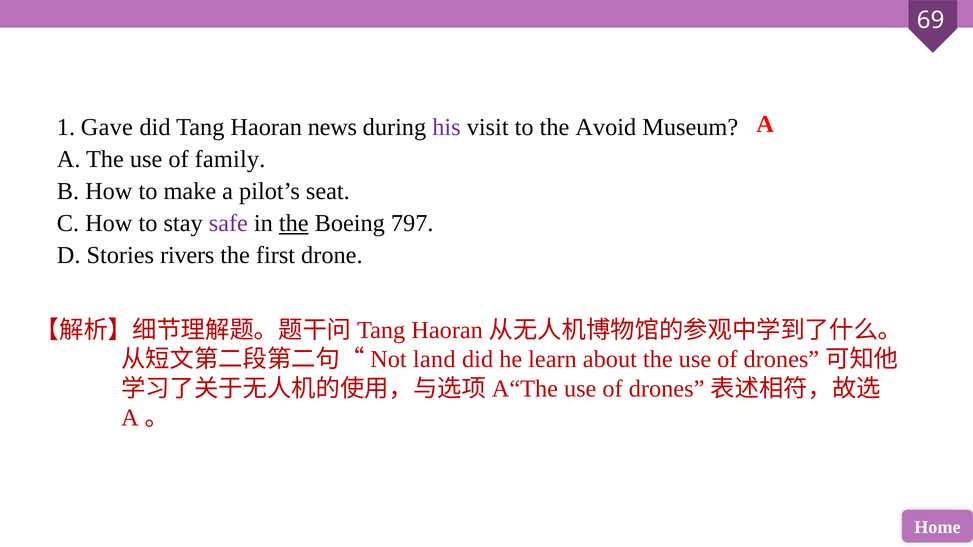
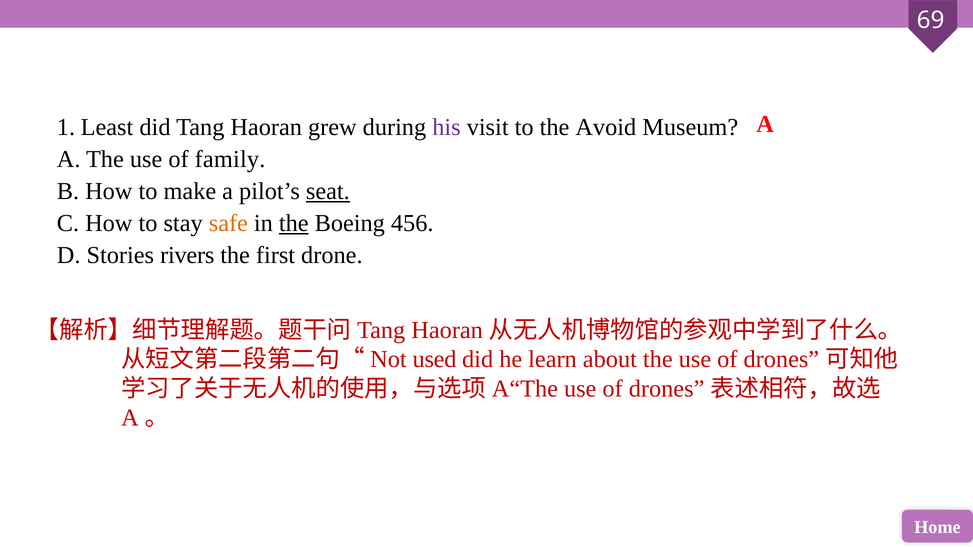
Gave: Gave -> Least (107, 127)
news: news -> grew (332, 127)
seat underline: none -> present (328, 191)
safe colour: purple -> orange (228, 223)
797: 797 -> 456 (412, 223)
land: land -> used (435, 360)
